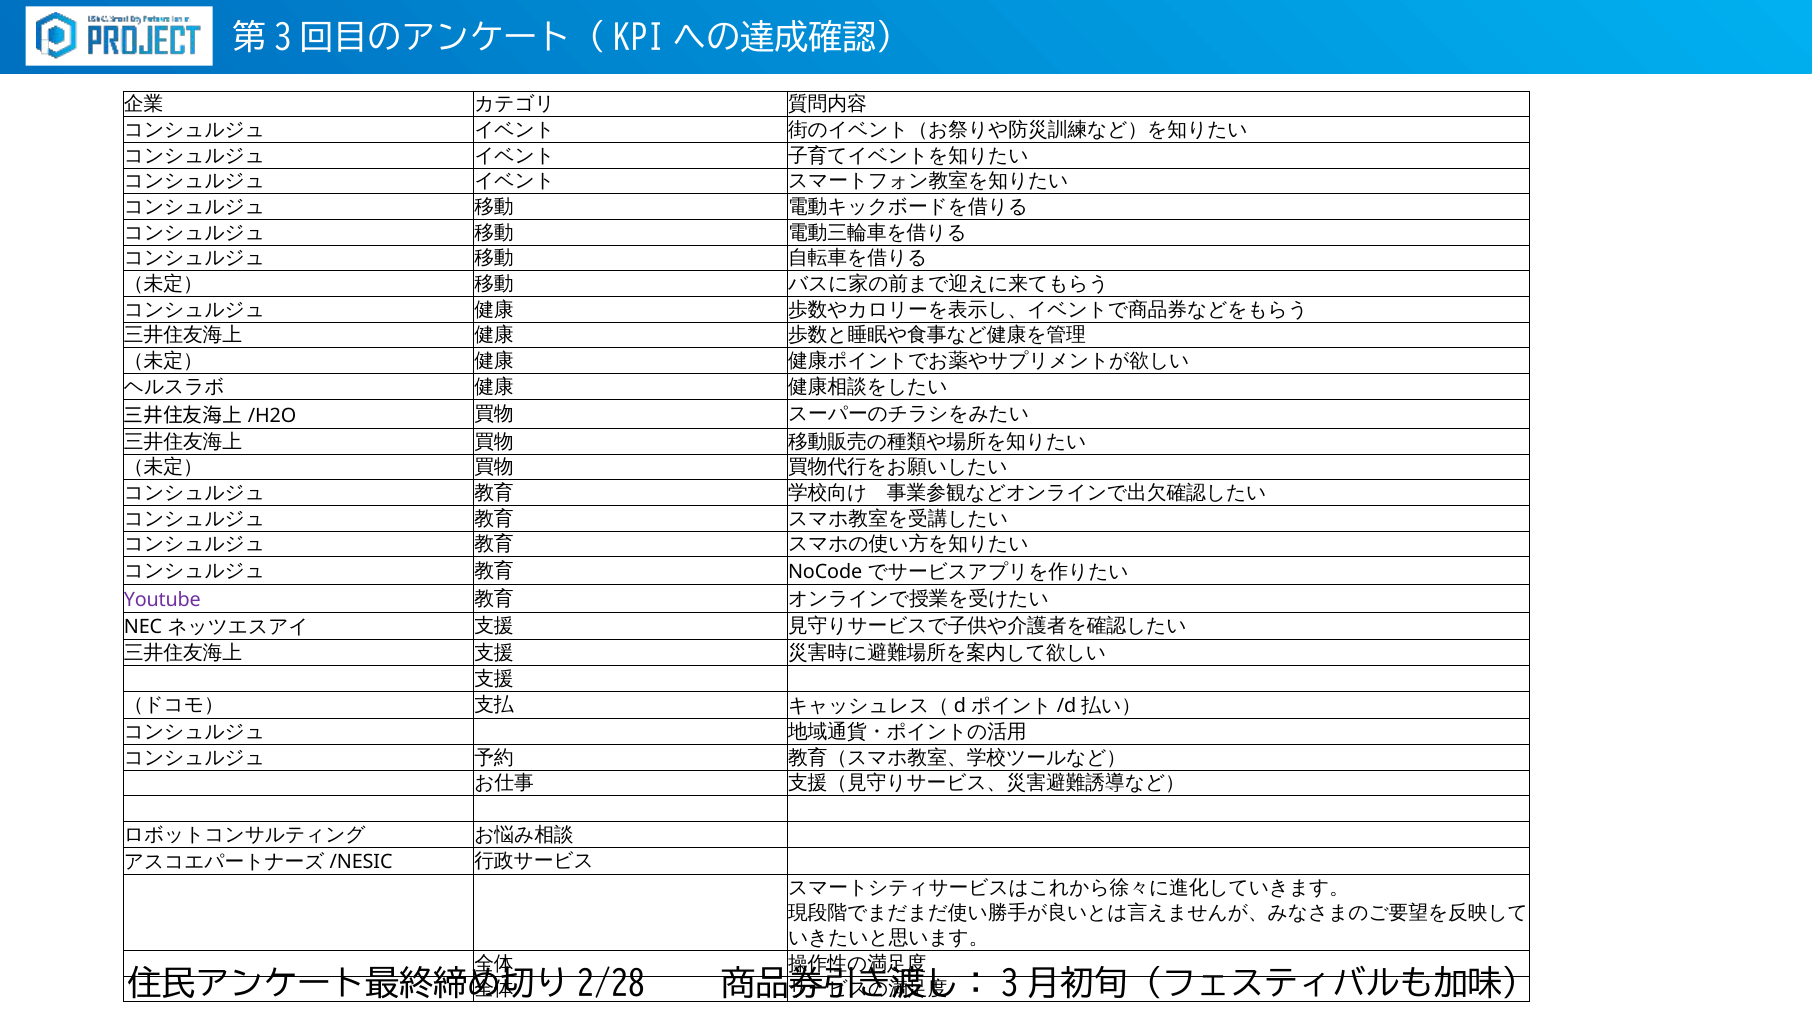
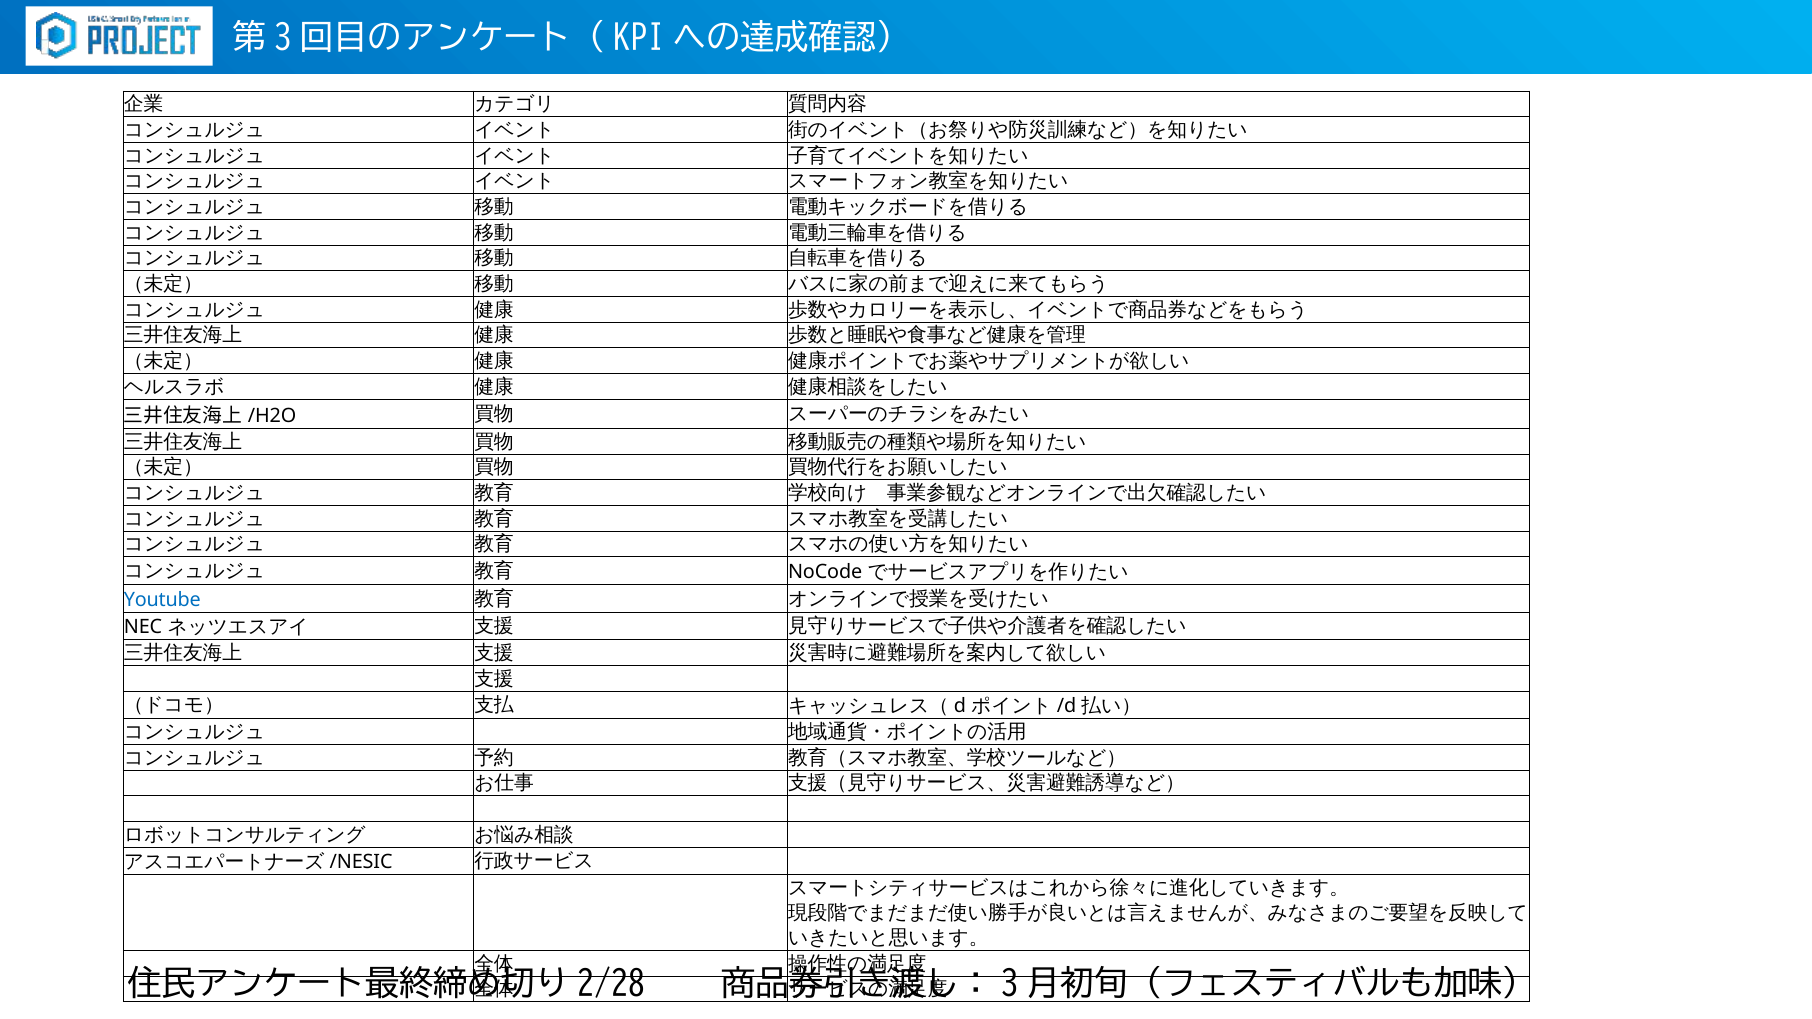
Youtube colour: purple -> blue (162, 600)
